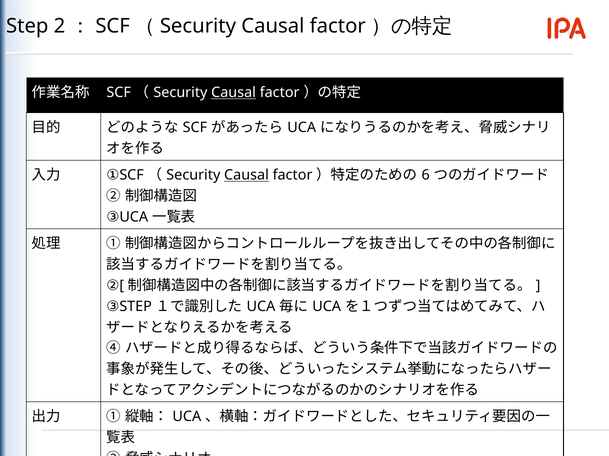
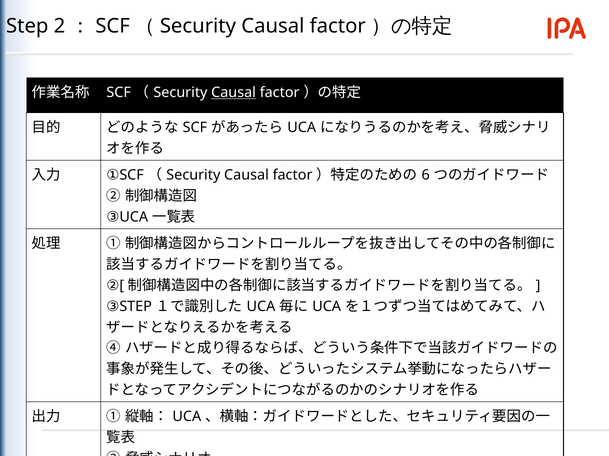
Causal underline: present -> none (246, 175)
